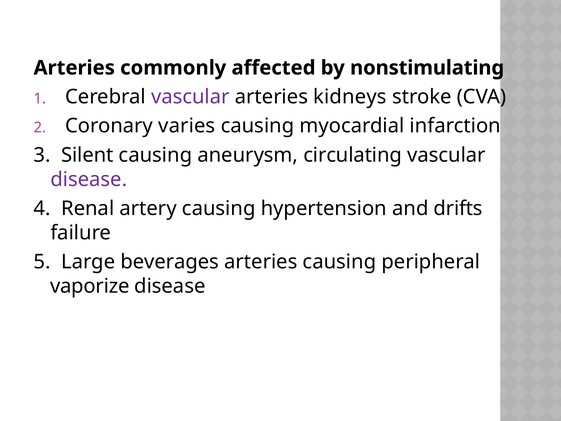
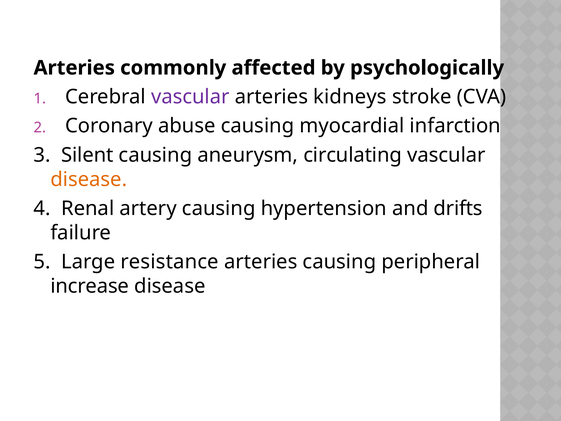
nonstimulating: nonstimulating -> psychologically (427, 68)
varies: varies -> abuse (187, 126)
disease colour: purple -> orange (89, 179)
beverages: beverages -> resistance (170, 262)
vaporize: vaporize -> increase (90, 286)
